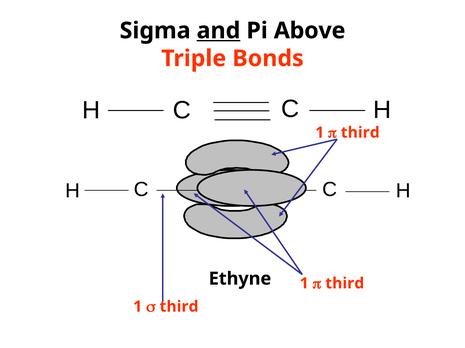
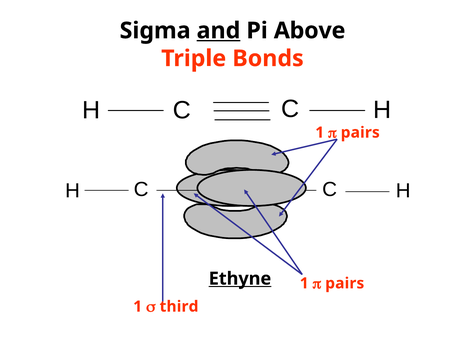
third: third -> pairs (360, 133)
Ethyne underline: none -> present (240, 279)
third: third -> pairs (345, 284)
